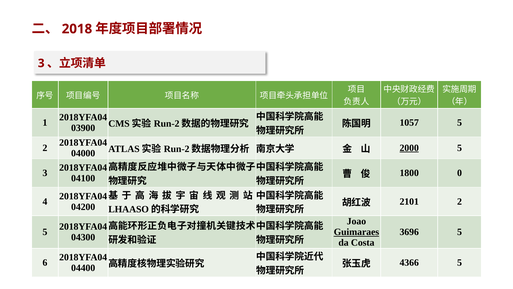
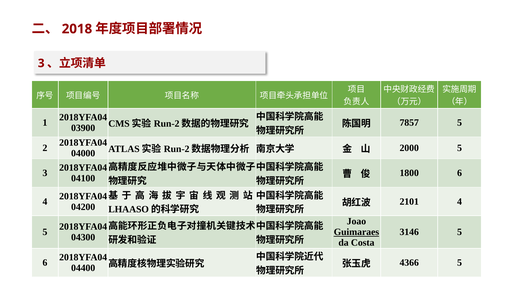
1057: 1057 -> 7857 (409, 123)
2000 underline: present -> none (409, 148)
1800 0: 0 -> 6 (459, 173)
2101 2: 2 -> 4 (459, 201)
3696: 3696 -> 3146 (409, 232)
